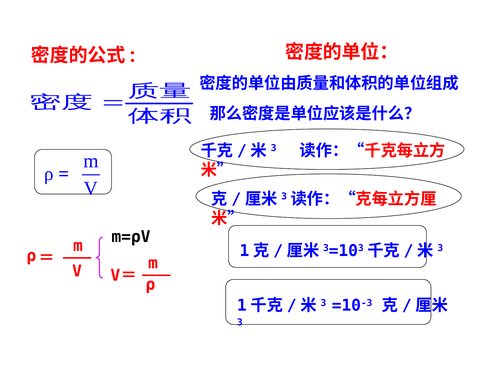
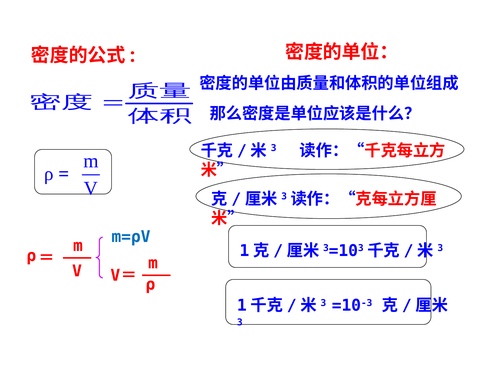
m=ρV colour: black -> blue (131, 236)
